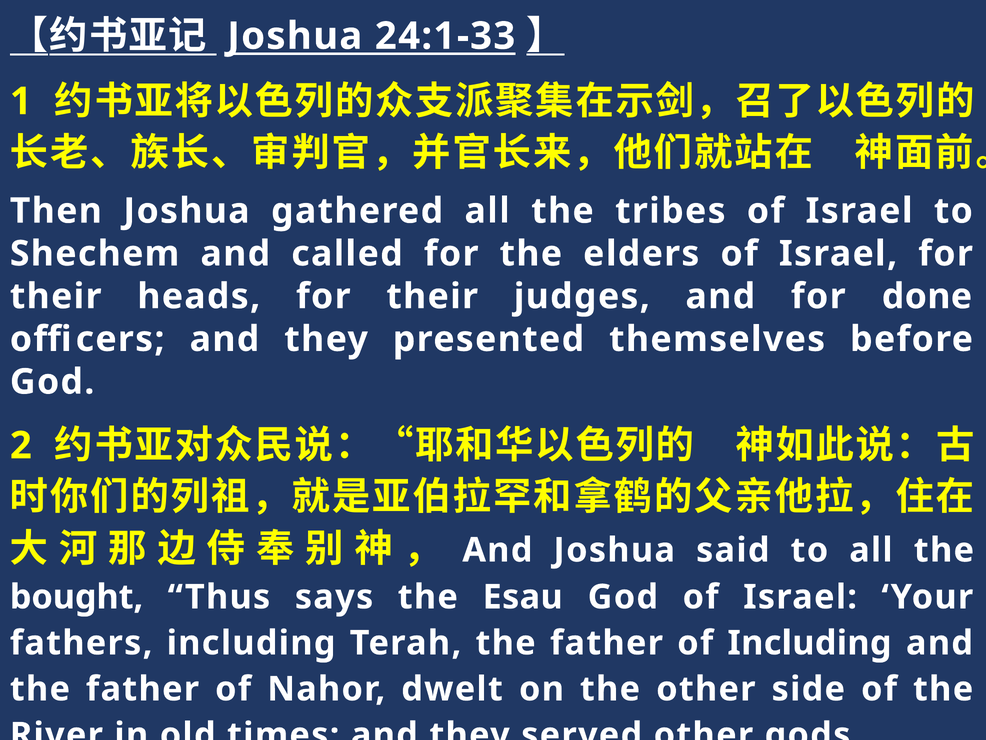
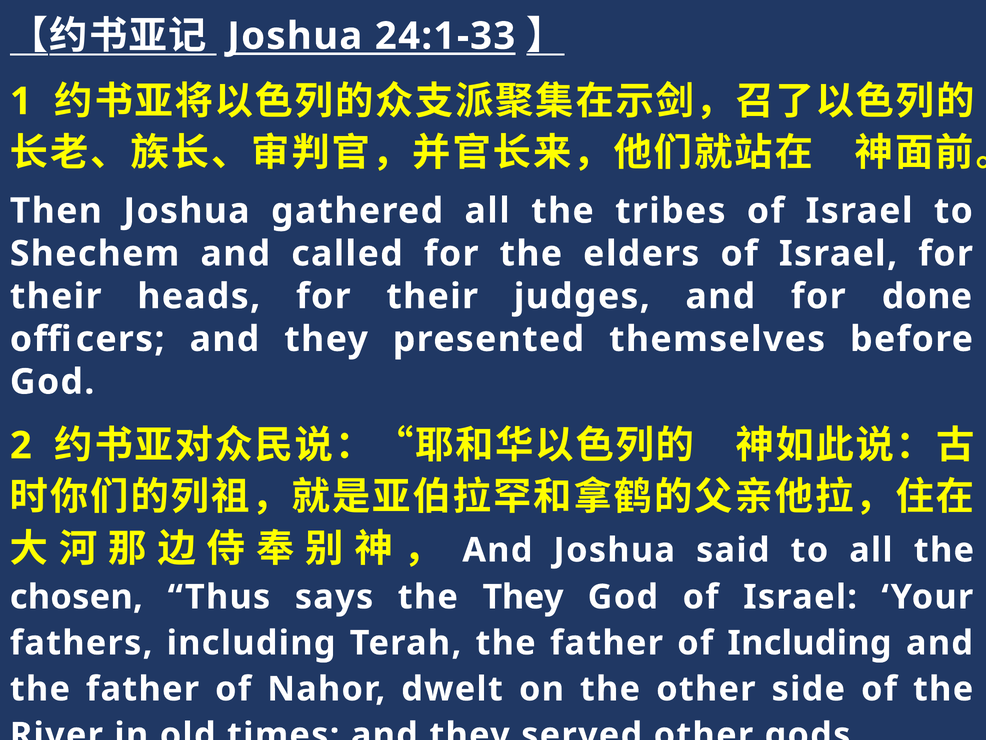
bought: bought -> chosen (76, 597)
the Esau: Esau -> They (523, 597)
